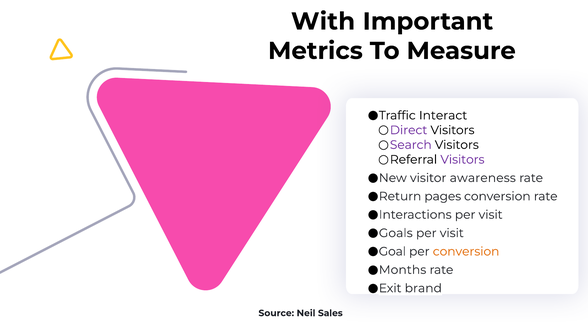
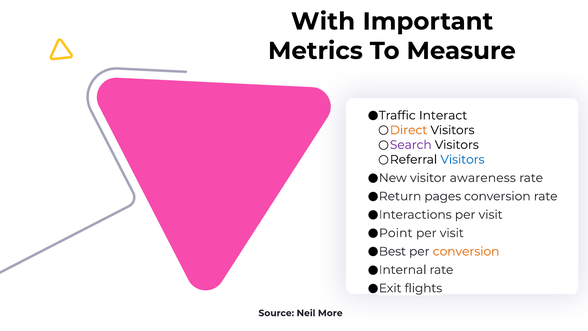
Direct colour: purple -> orange (409, 130)
Visitors colour: purple -> blue (462, 159)
Goals: Goals -> Point (396, 233)
Goal: Goal -> Best (392, 251)
Months: Months -> Internal (403, 270)
brand: brand -> flights (423, 288)
Sales: Sales -> More (330, 313)
